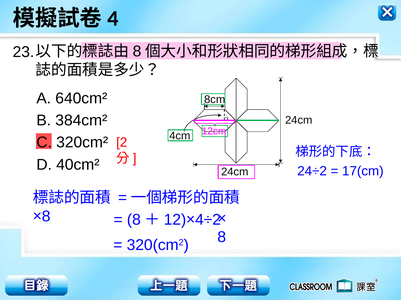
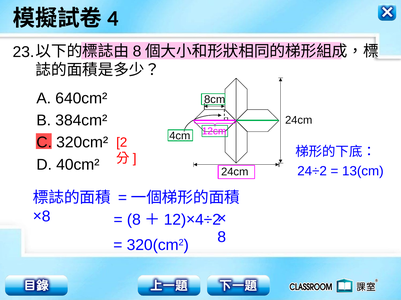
17(cm: 17(cm -> 13(cm (363, 172)
